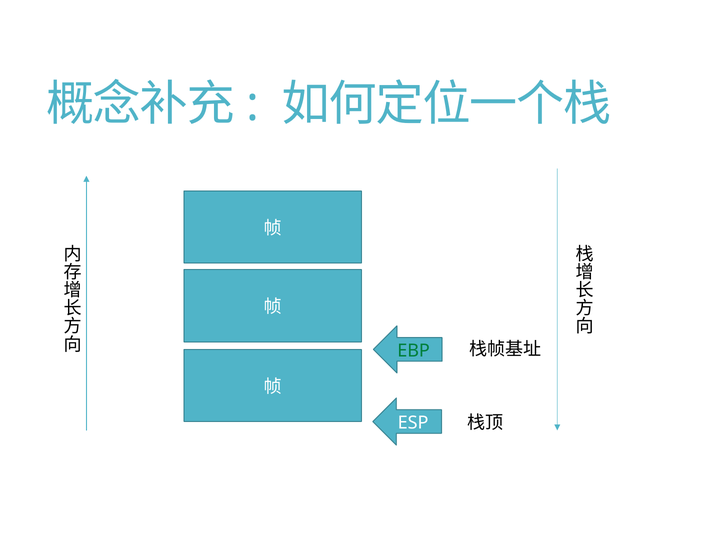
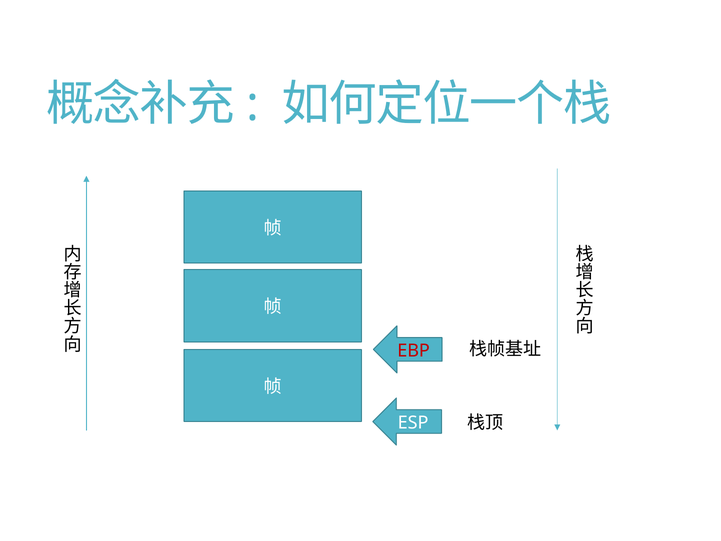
EBP colour: green -> red (414, 350)
